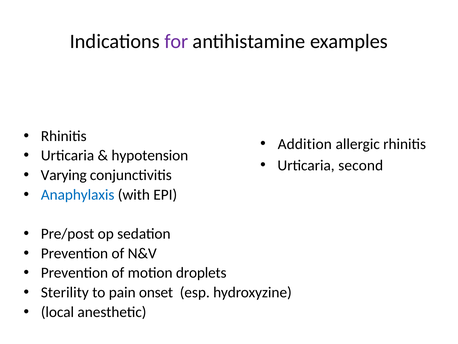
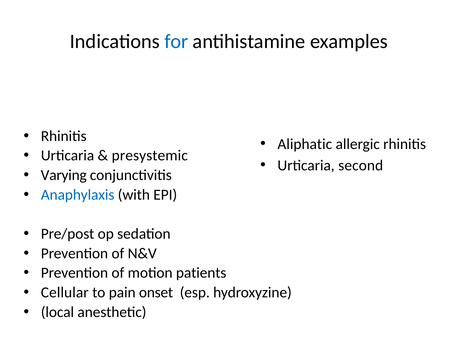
for colour: purple -> blue (176, 41)
Addition: Addition -> Aliphatic (305, 144)
hypotension: hypotension -> presystemic (150, 155)
droplets: droplets -> patients (201, 272)
Sterility: Sterility -> Cellular (65, 292)
